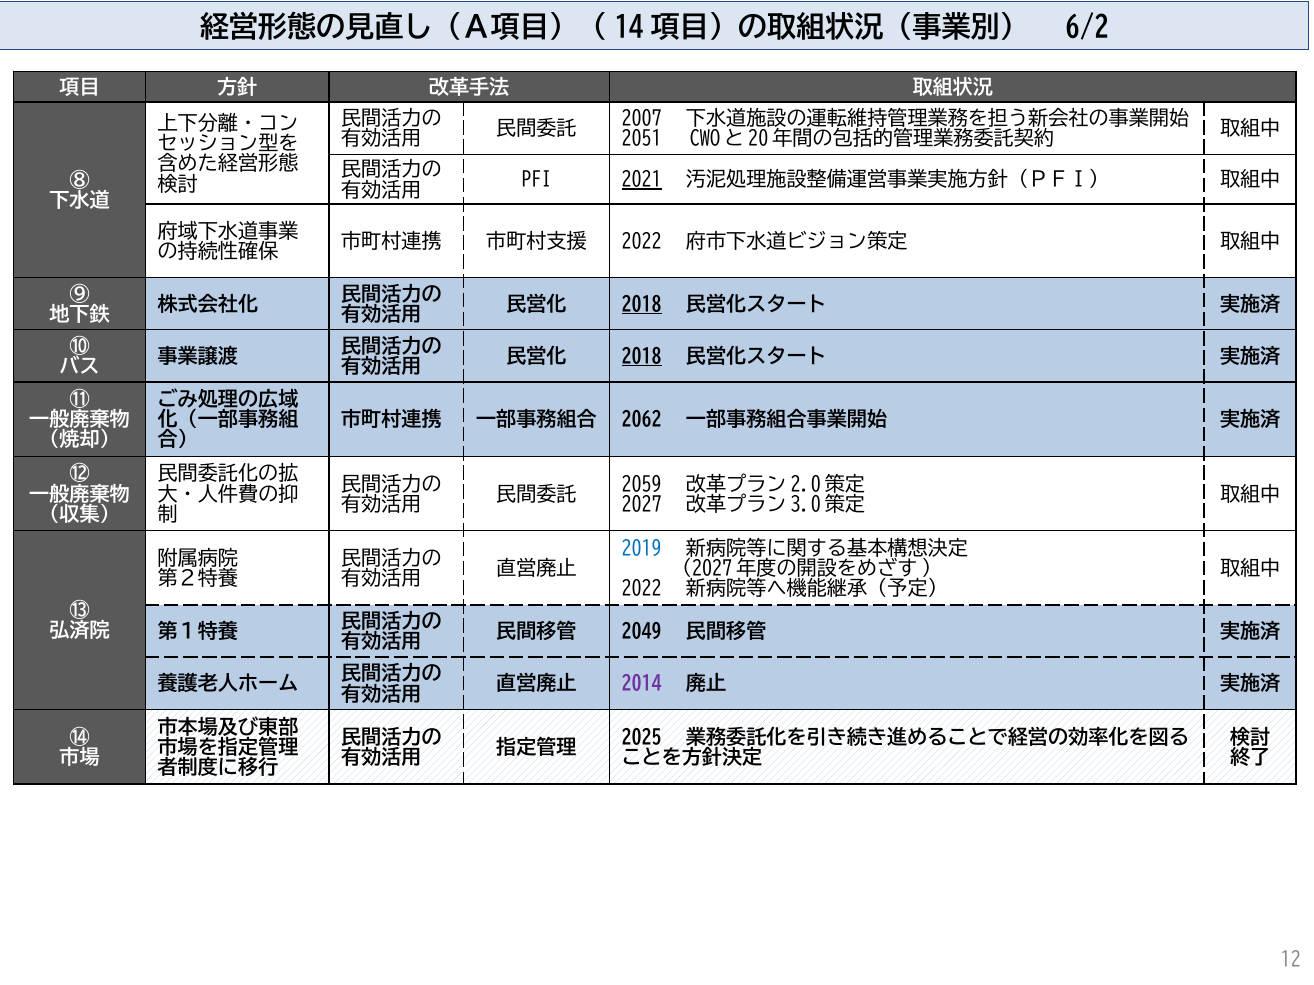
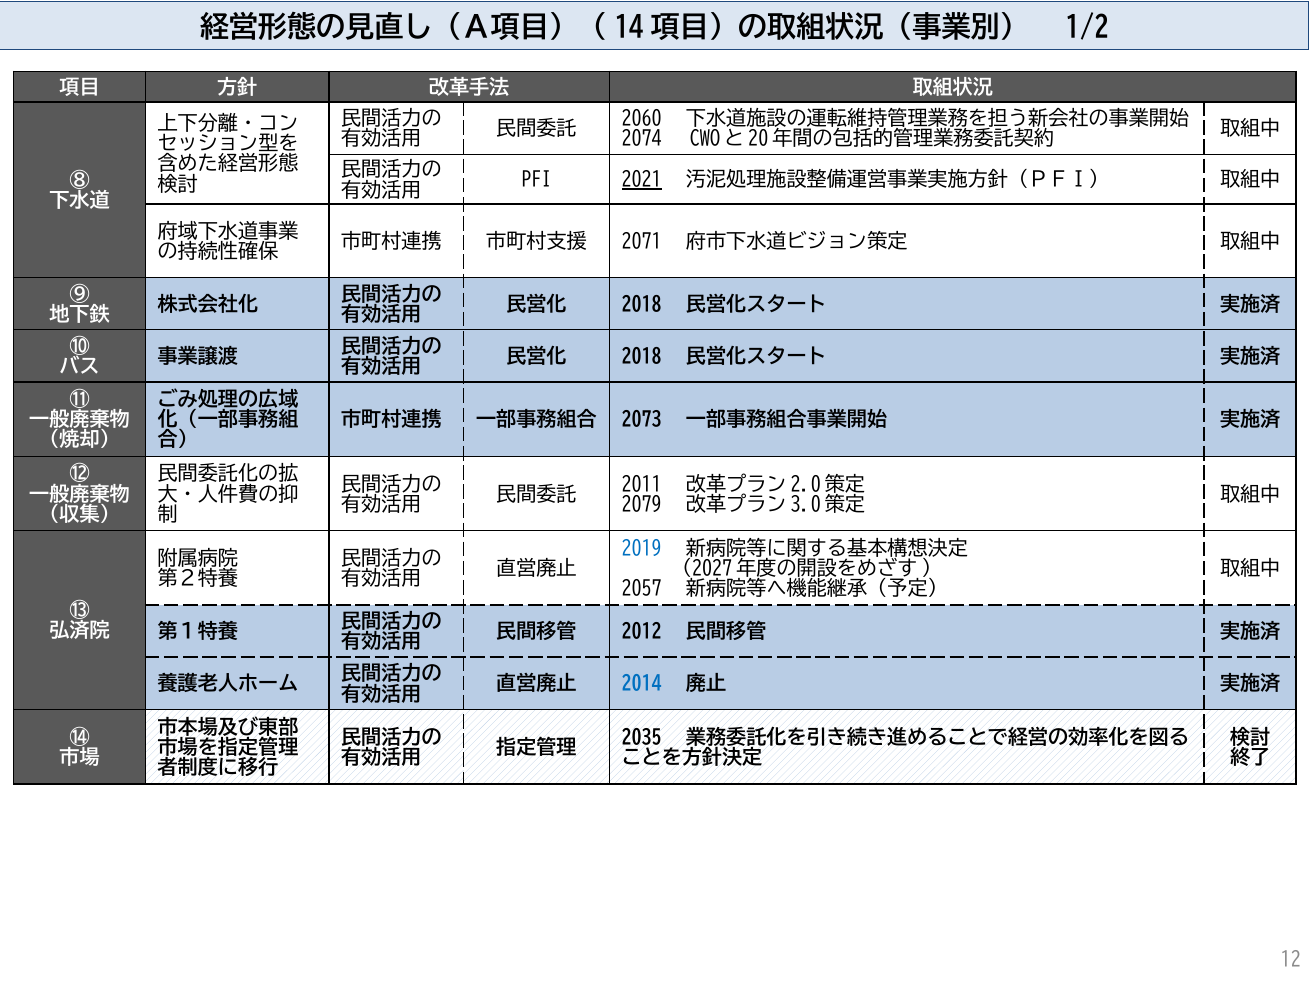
6/2: 6/2 -> 1/2 (1087, 28)
2007: 2007 -> 2060 (642, 119)
2051: 2051 -> 2074 (642, 139)
2022: 2022 -> 2071 (642, 242)
2018 underline: present -> none (642, 305)
2018 underline: present -> none (642, 357)
2062: 2062 -> 2073 (642, 420)
2059: 2059 -> 2011 (642, 485)
2027: 2027 -> 2079 (642, 505)
2022: 2022 -> 2057 (642, 589)
2049: 2049 -> 2012 (642, 632)
2014 colour: purple -> blue (642, 685)
2025: 2025 -> 2035 (642, 738)
